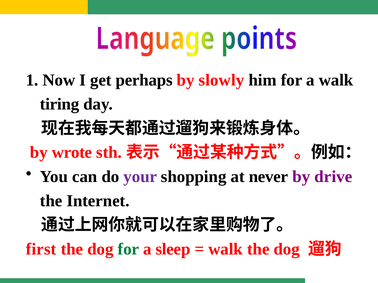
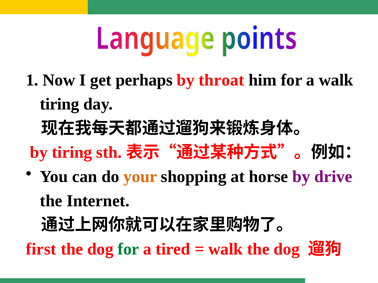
slowly: slowly -> throat (221, 80)
by wrote: wrote -> tiring (72, 153)
your colour: purple -> orange (140, 177)
never: never -> horse (268, 177)
sleep: sleep -> tired (173, 250)
